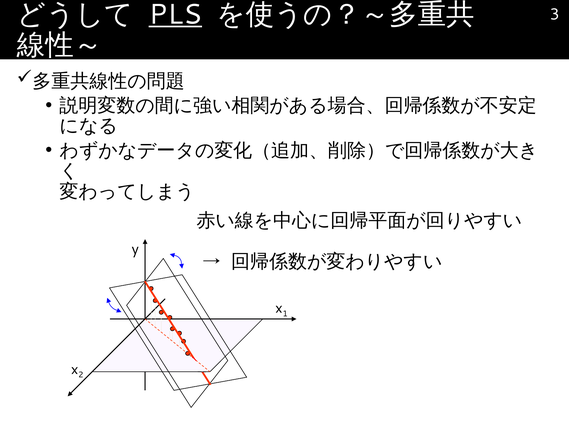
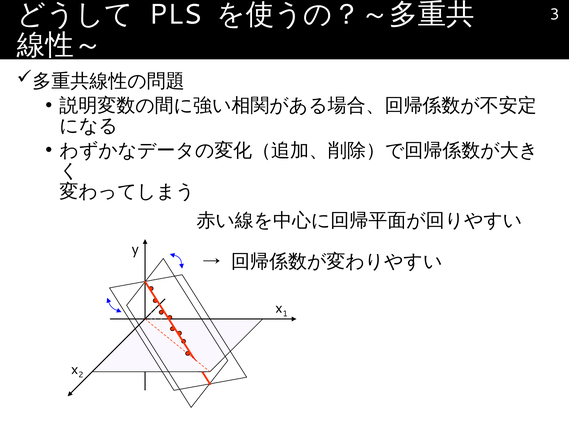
PLS underline: present -> none (175, 14)
